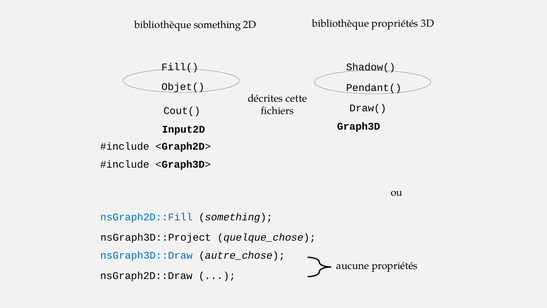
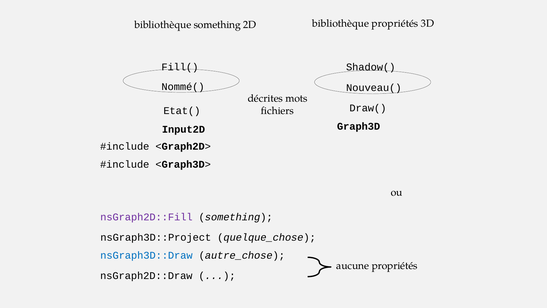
Objet(: Objet( -> Nommé( (183, 87)
Pendant(: Pendant( -> Nouveau( (374, 88)
cette: cette -> mots (296, 98)
Cout(: Cout( -> Etat( (182, 111)
nsGraph2D::Fill colour: blue -> purple (146, 217)
